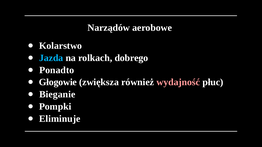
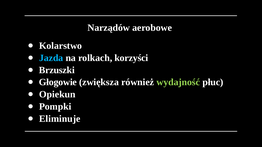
dobrego: dobrego -> korzyści (131, 58)
Ponadto: Ponadto -> Brzuszki (57, 70)
wydajność colour: pink -> light green (178, 82)
Bieganie: Bieganie -> Opiekun (57, 95)
